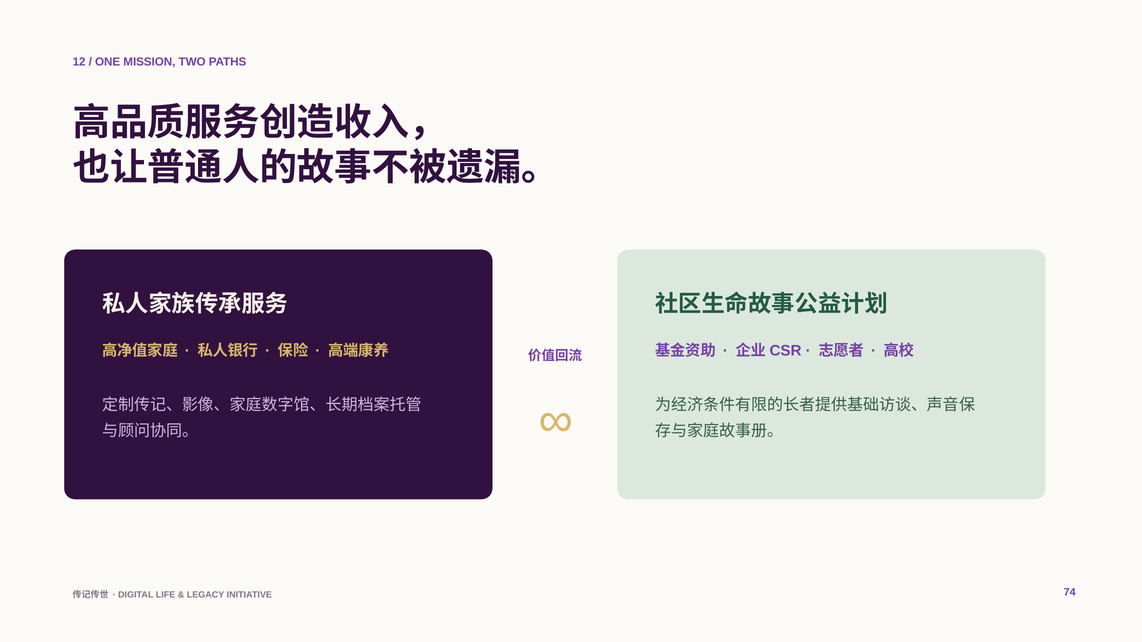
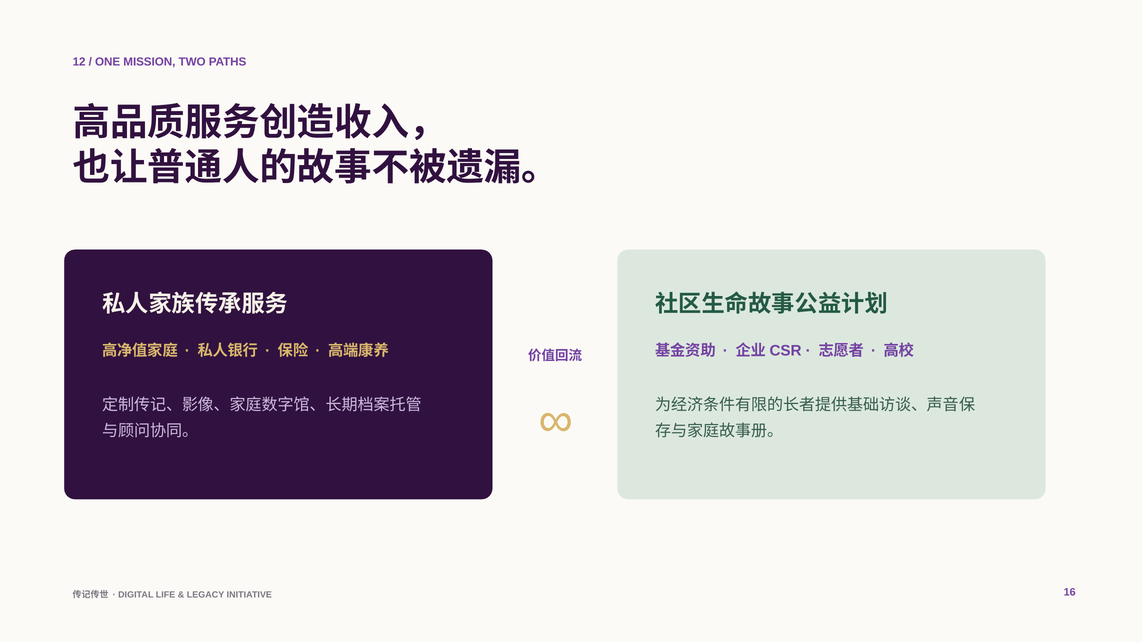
74: 74 -> 16 (1070, 593)
